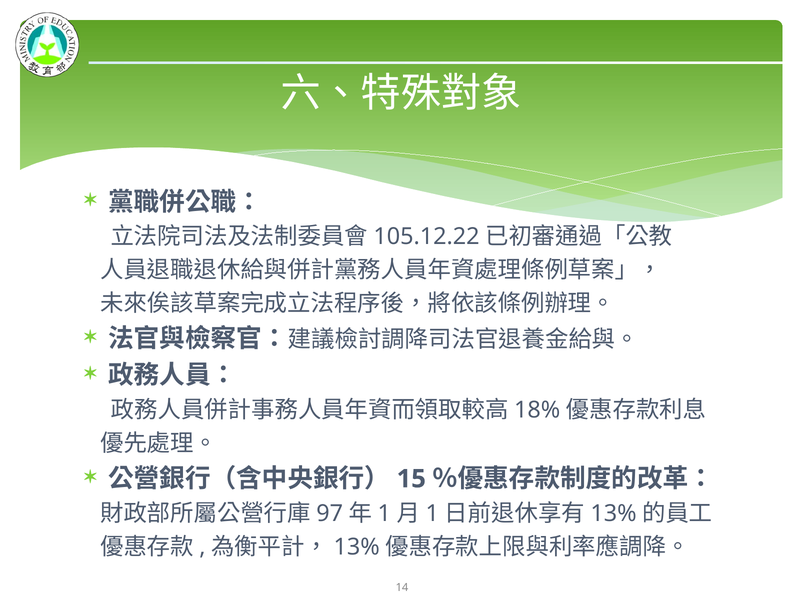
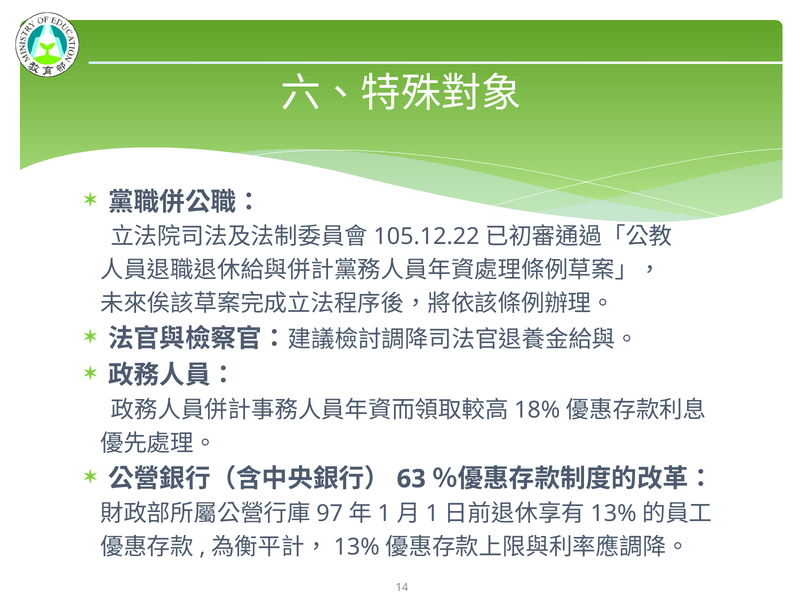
15: 15 -> 63 (411, 478)
